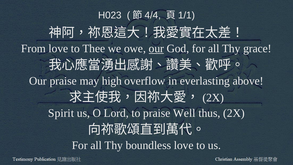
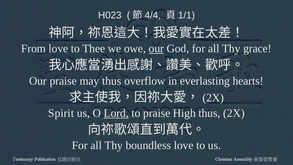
may high: high -> thus (112, 81)
above: above -> hearts (248, 81)
Lord underline: none -> present (116, 113)
Well: Well -> High (184, 113)
